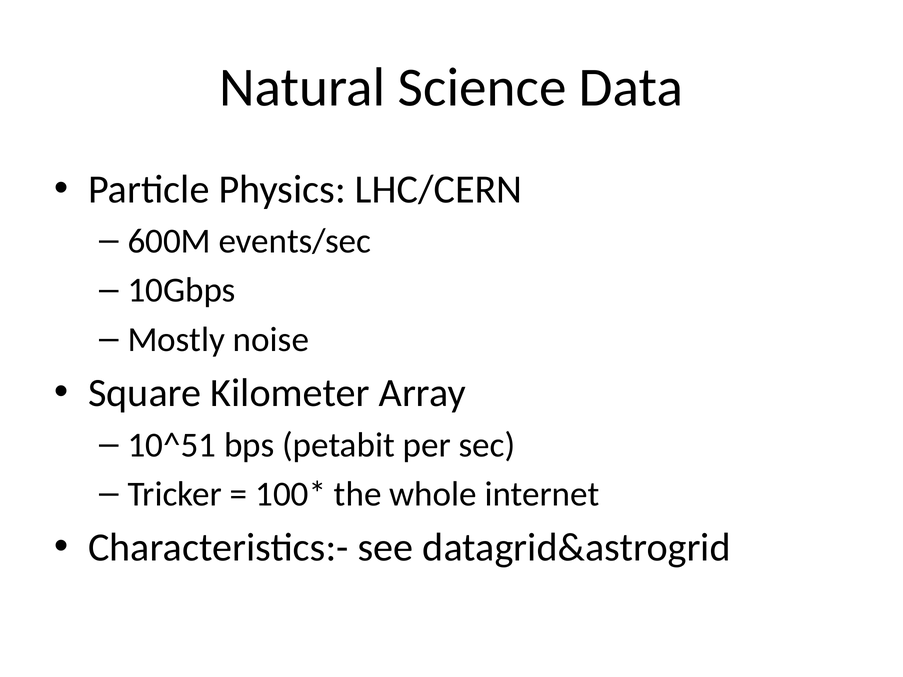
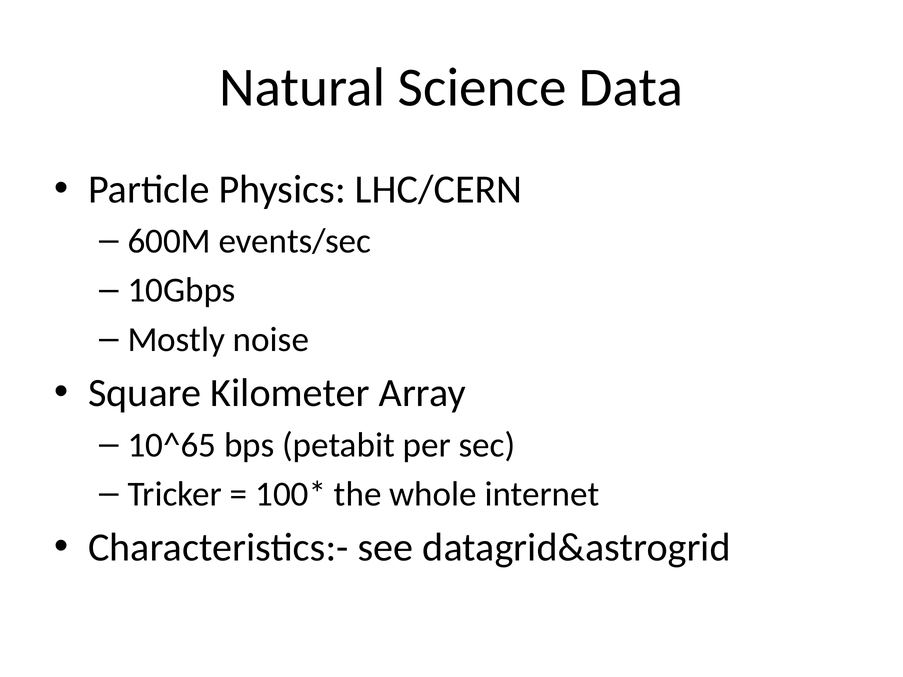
10^51: 10^51 -> 10^65 (172, 445)
